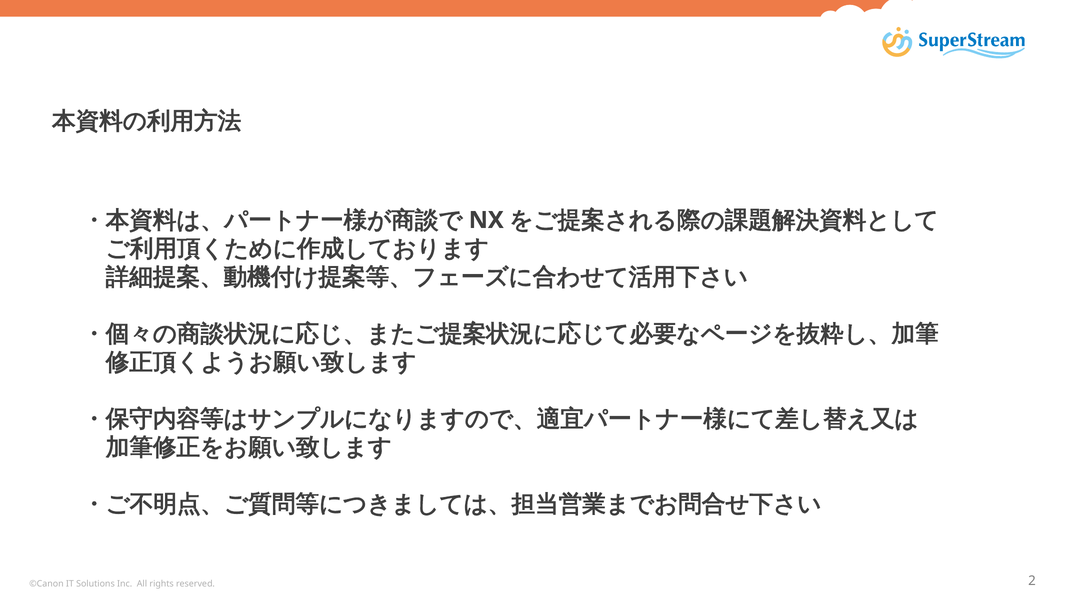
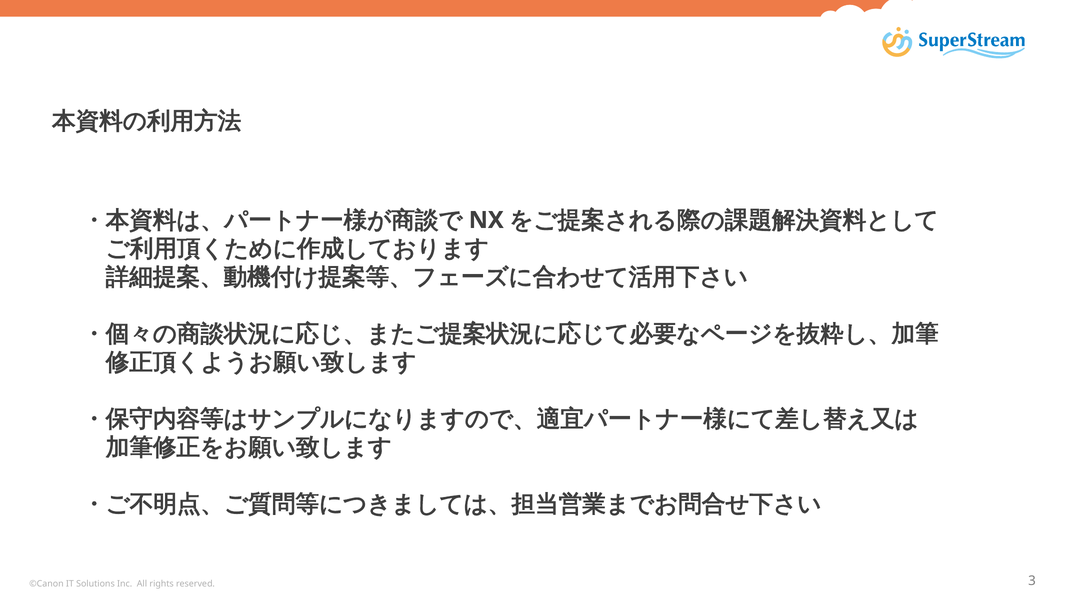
2: 2 -> 3 (1032, 581)
